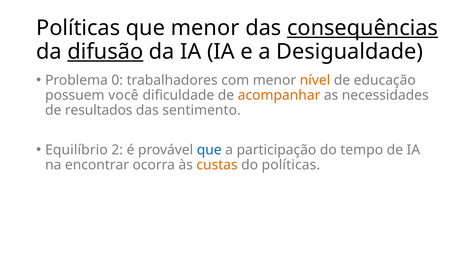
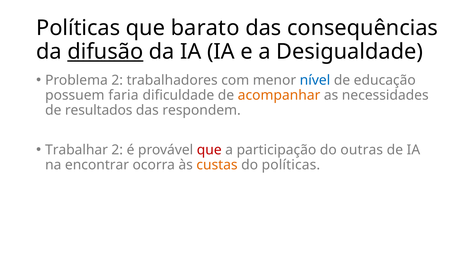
que menor: menor -> barato (205, 28)
consequências underline: present -> none (363, 28)
Problema 0: 0 -> 2 (117, 80)
nível colour: orange -> blue (315, 80)
você: você -> faria (123, 95)
sentimento: sentimento -> respondem (202, 110)
Equilíbrio: Equilíbrio -> Trabalhar (77, 150)
que colour: blue -> red (209, 150)
tempo: tempo -> outras (362, 150)
